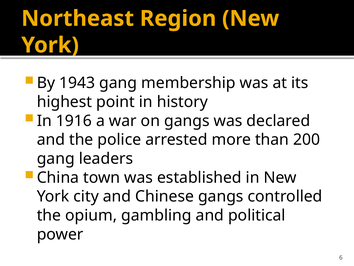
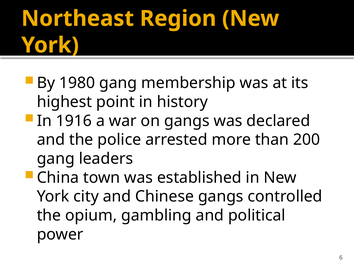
1943: 1943 -> 1980 (77, 83)
